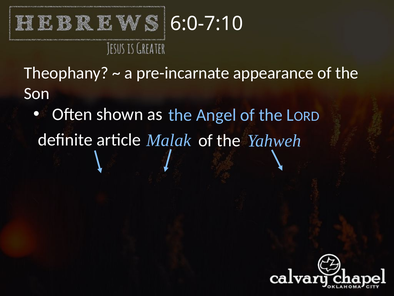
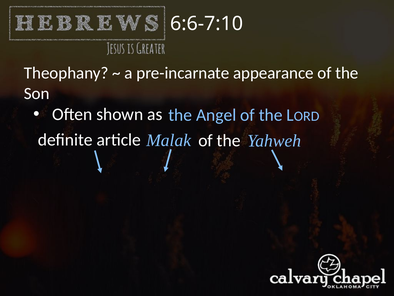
6:0-7:10: 6:0-7:10 -> 6:6-7:10 (207, 24)
